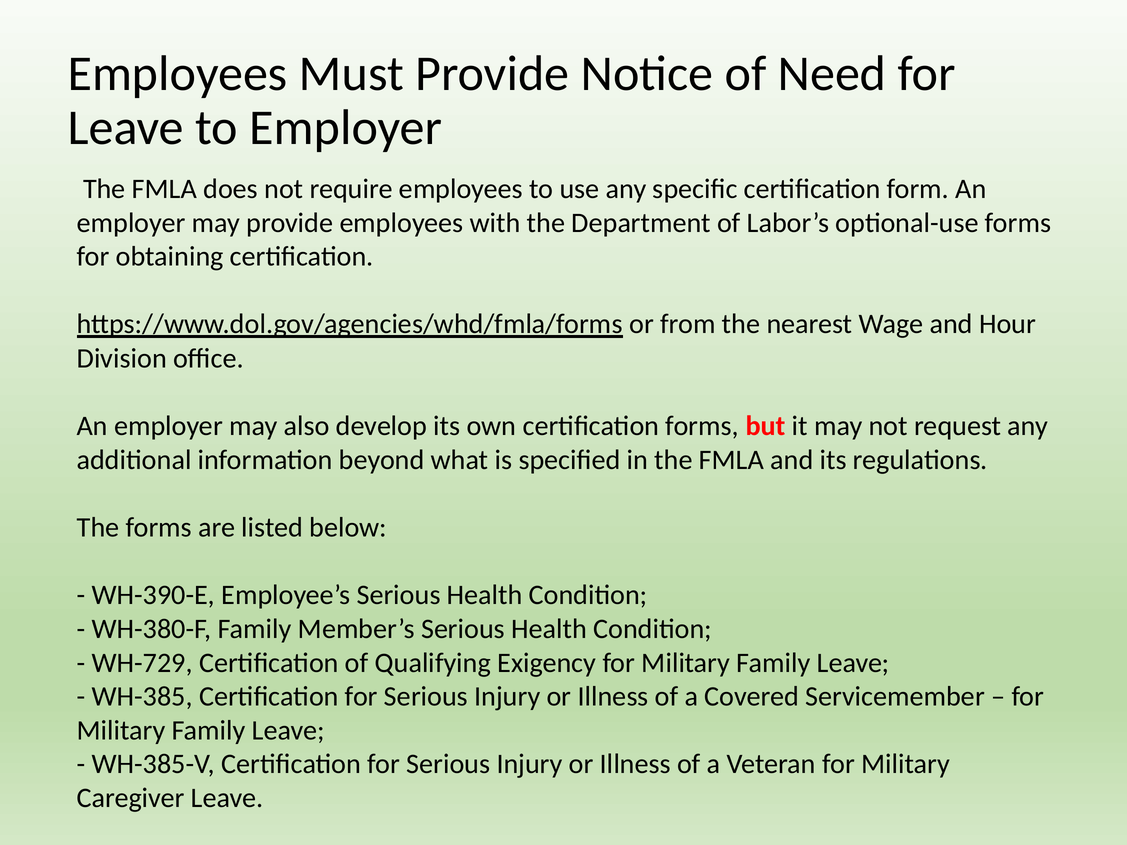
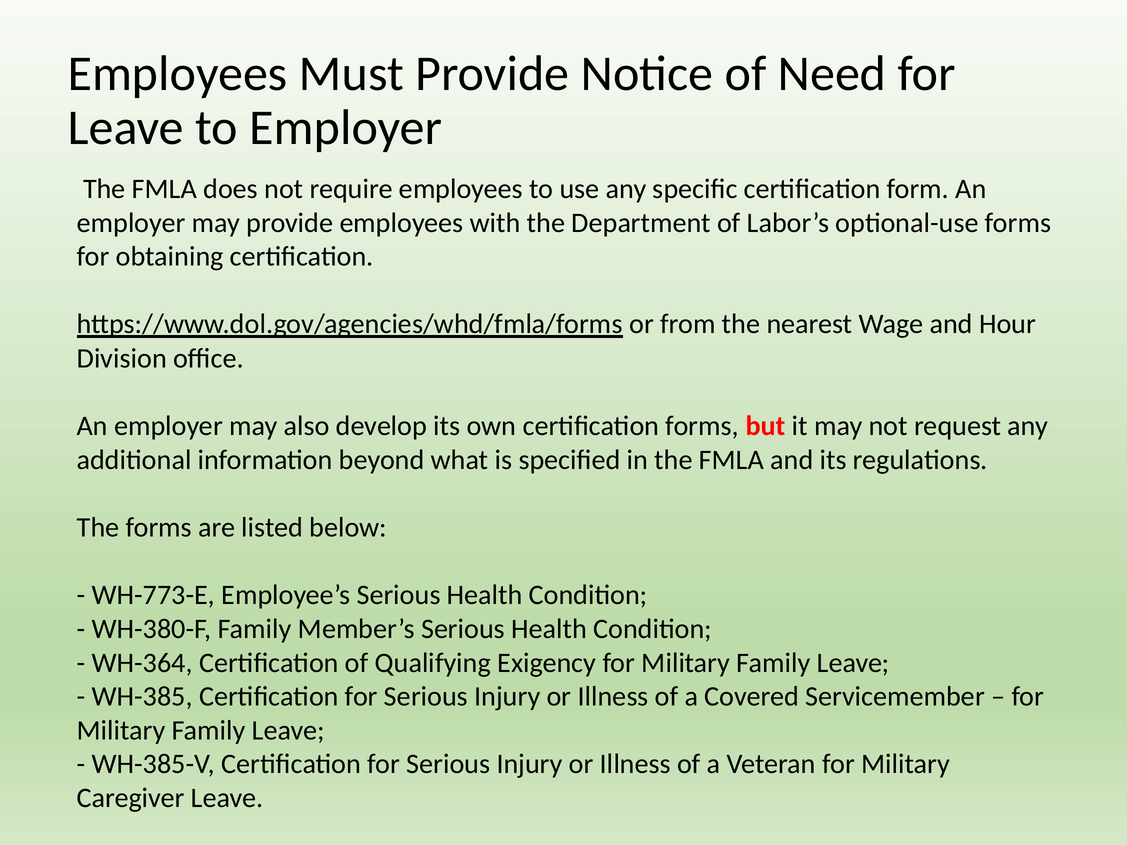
WH-390-E: WH-390-E -> WH-773-E (153, 595)
WH-729: WH-729 -> WH-364 (142, 663)
